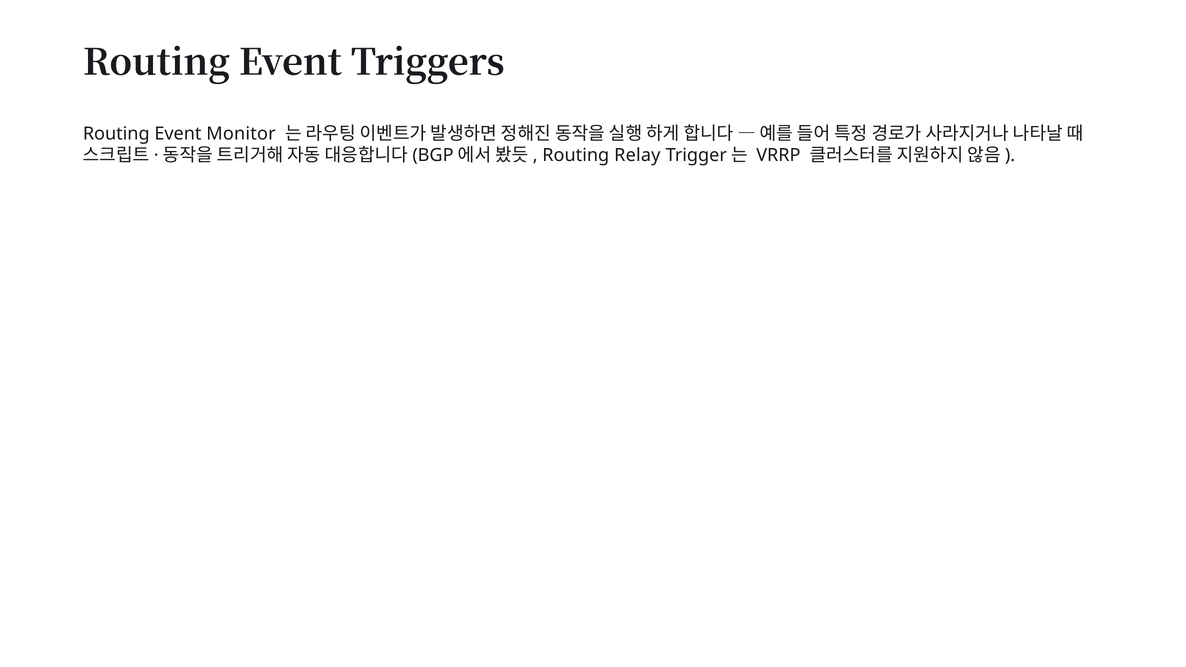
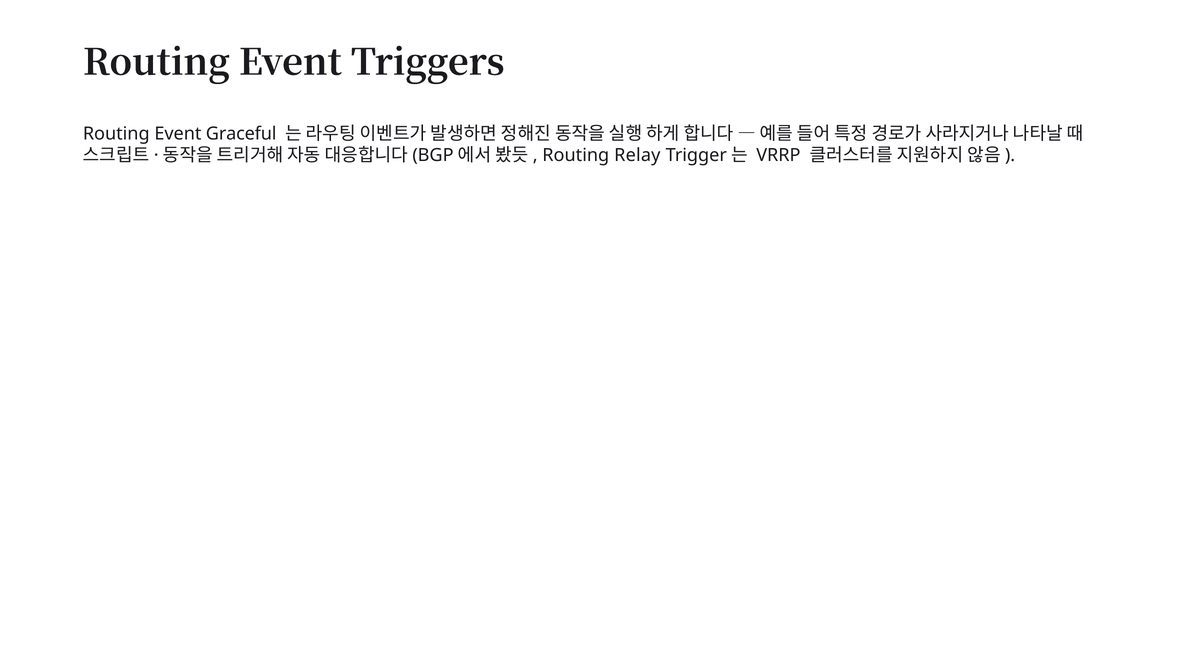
Monitor: Monitor -> Graceful (241, 134)
